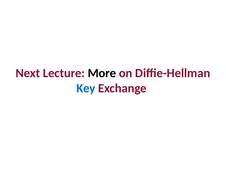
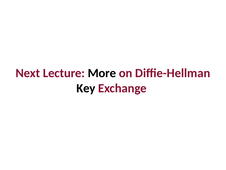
Key colour: blue -> black (86, 88)
